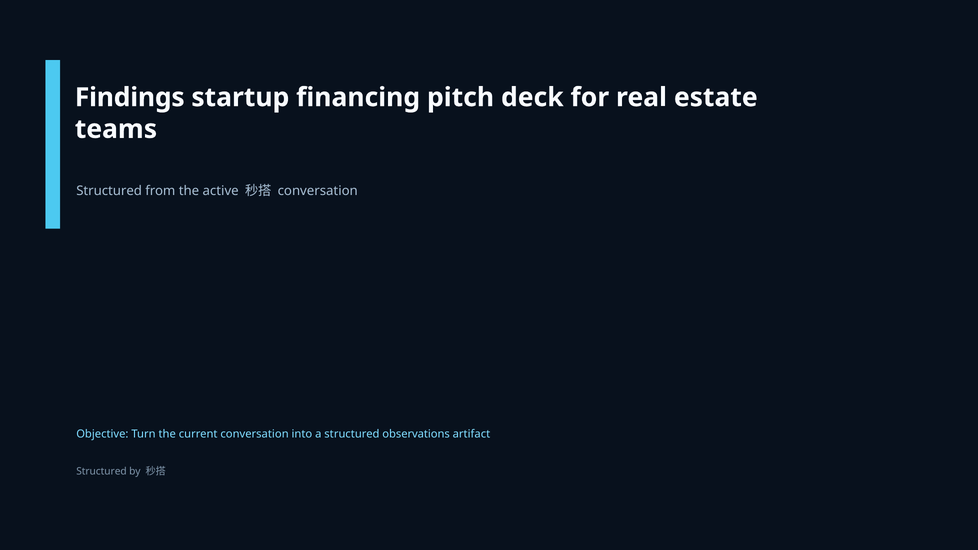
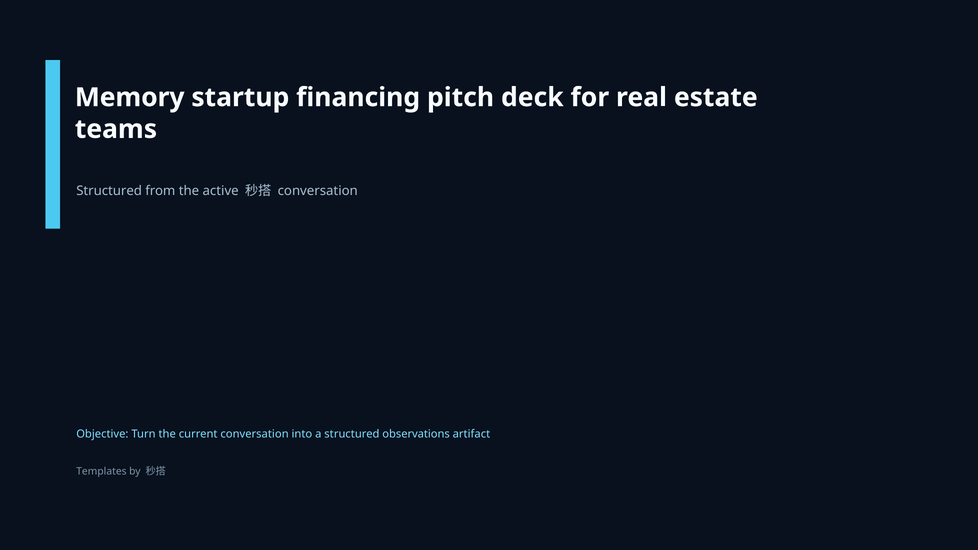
Findings: Findings -> Memory (130, 97)
Structured: Structured -> Templates (101, 472)
